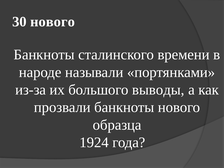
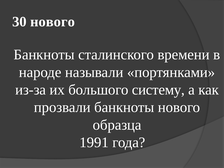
выводы: выводы -> систему (158, 90)
1924: 1924 -> 1991 (94, 142)
